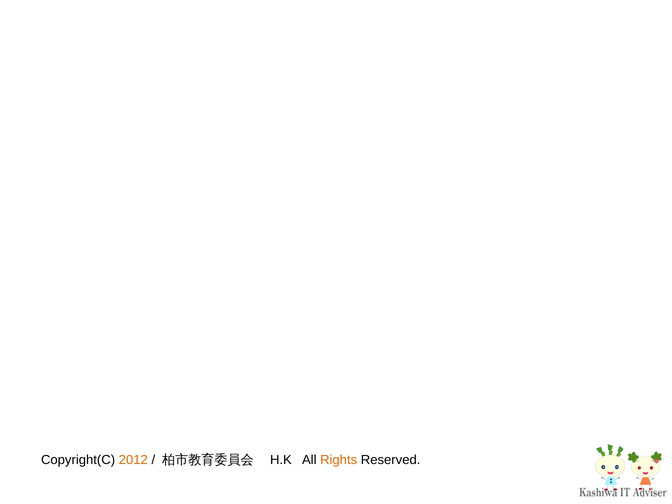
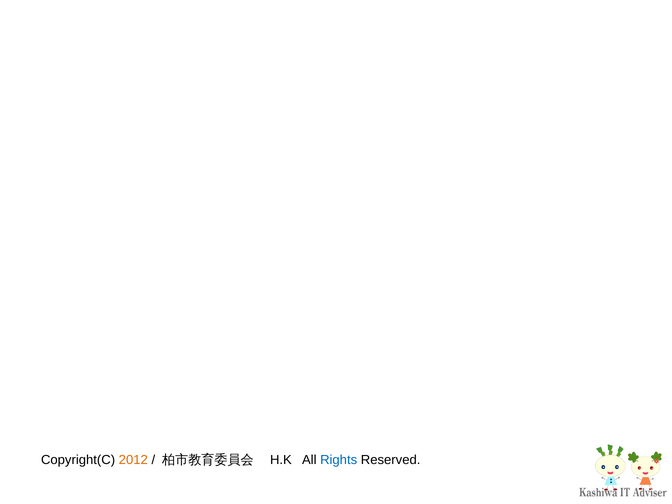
Rights colour: orange -> blue (339, 460)
